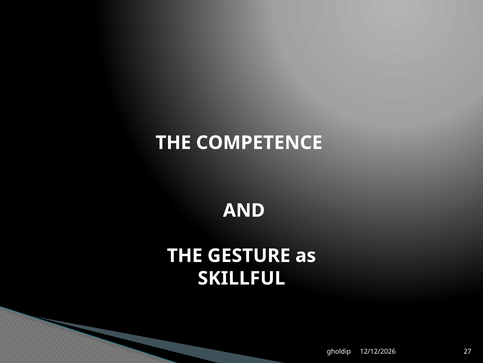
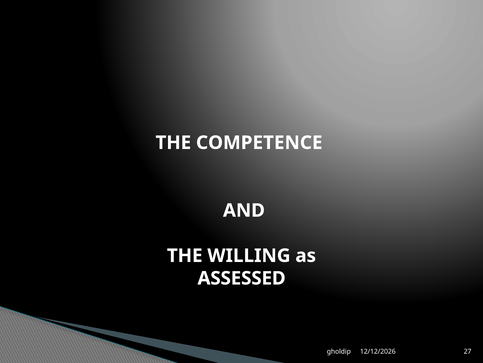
GESTURE: GESTURE -> WILLING (249, 255)
SKILLFUL: SKILLFUL -> ASSESSED (242, 278)
